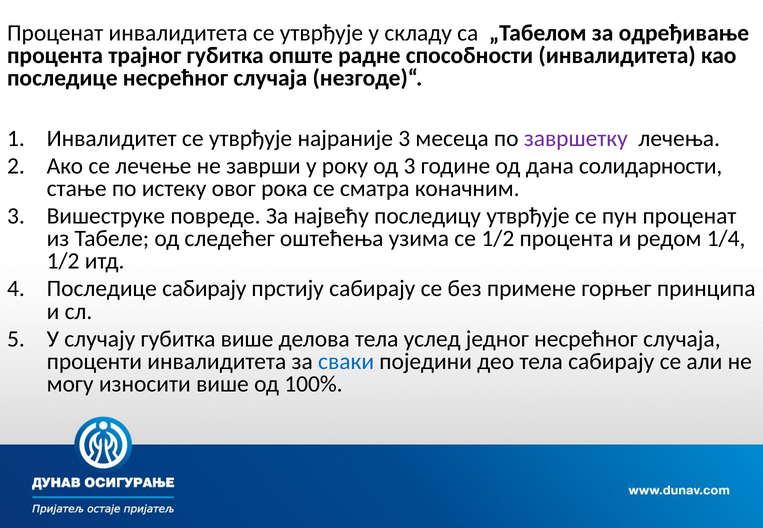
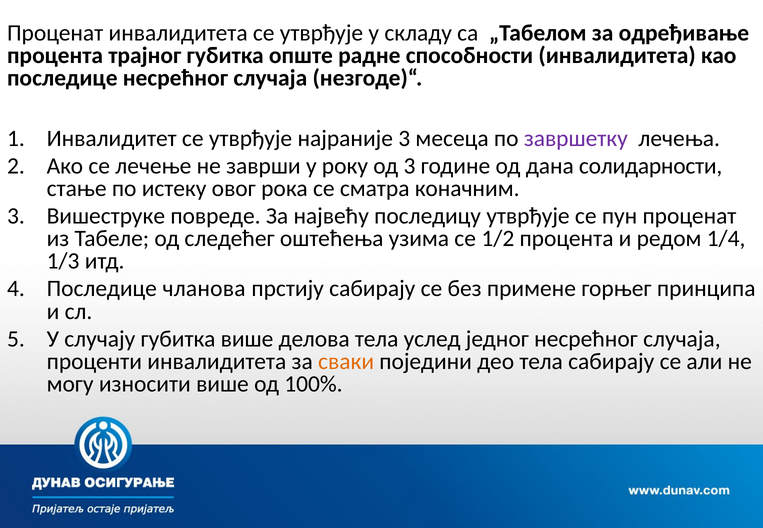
1/2: 1/2 -> 1/3 (63, 261)
Последице сабирају: сабирају -> чланова (204, 289)
сваки colour: blue -> orange (346, 361)
